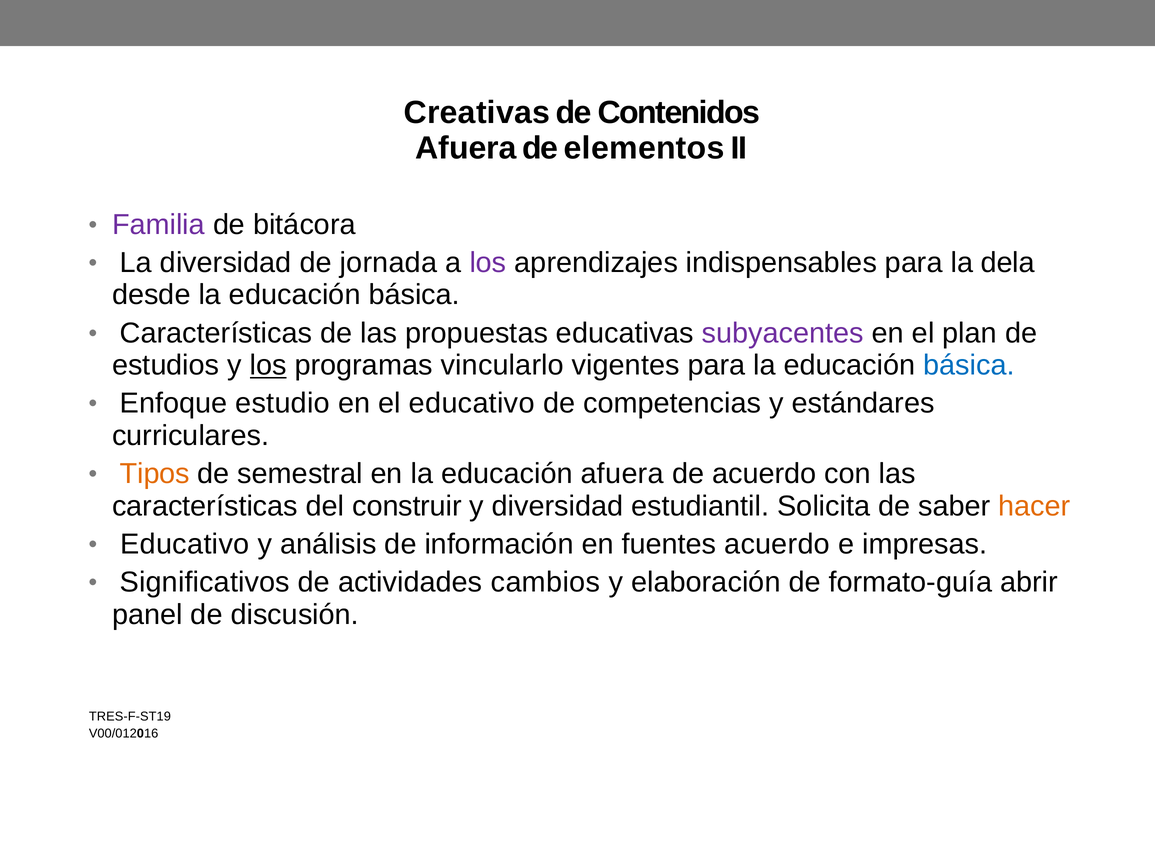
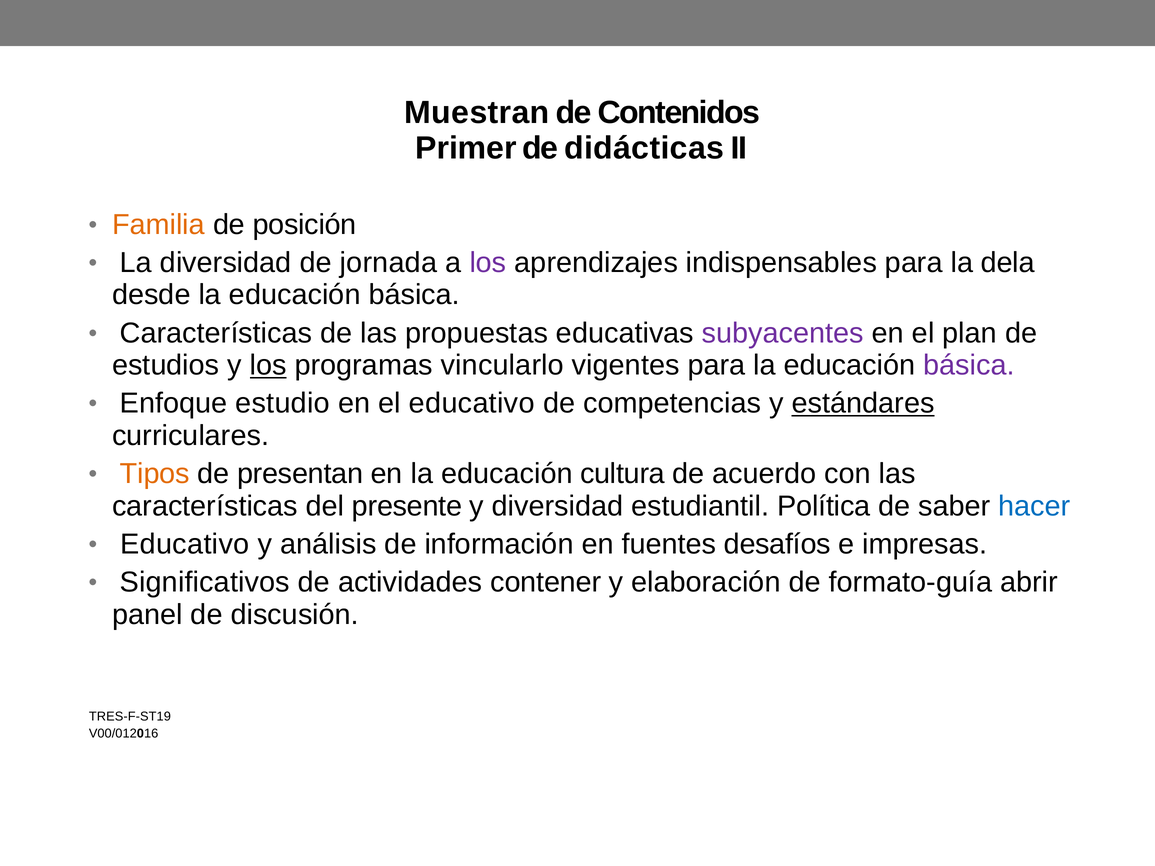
Creativas: Creativas -> Muestran (477, 113)
Afuera: Afuera -> Primer (466, 148)
elementos: elementos -> didácticas (644, 148)
Familia colour: purple -> orange (158, 225)
bitácora: bitácora -> posición (304, 225)
básica colour: blue -> purple (969, 365)
estándares underline: none -> present (863, 404)
semestral: semestral -> presentan (300, 474)
educación afuera: afuera -> cultura (622, 474)
construir: construir -> presente (407, 506)
Solicita: Solicita -> Política (824, 506)
hacer colour: orange -> blue (1034, 506)
fuentes acuerdo: acuerdo -> desafíos (777, 544)
cambios: cambios -> contener (546, 583)
